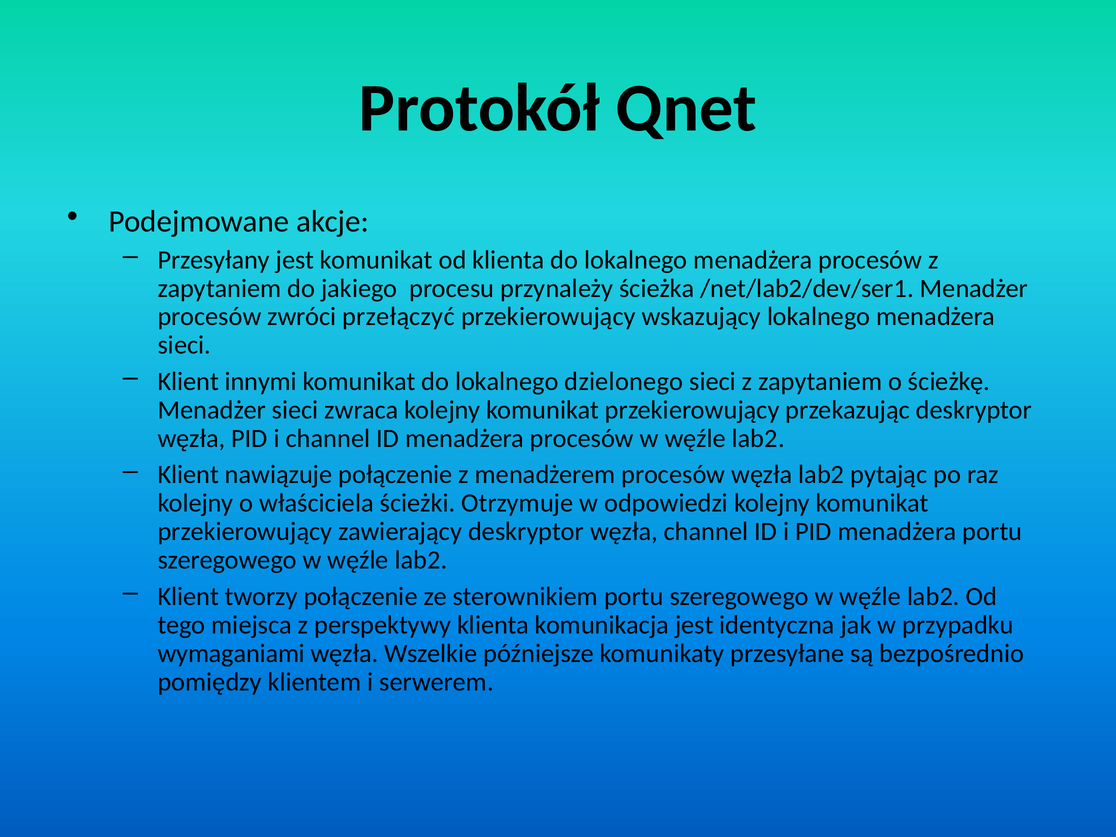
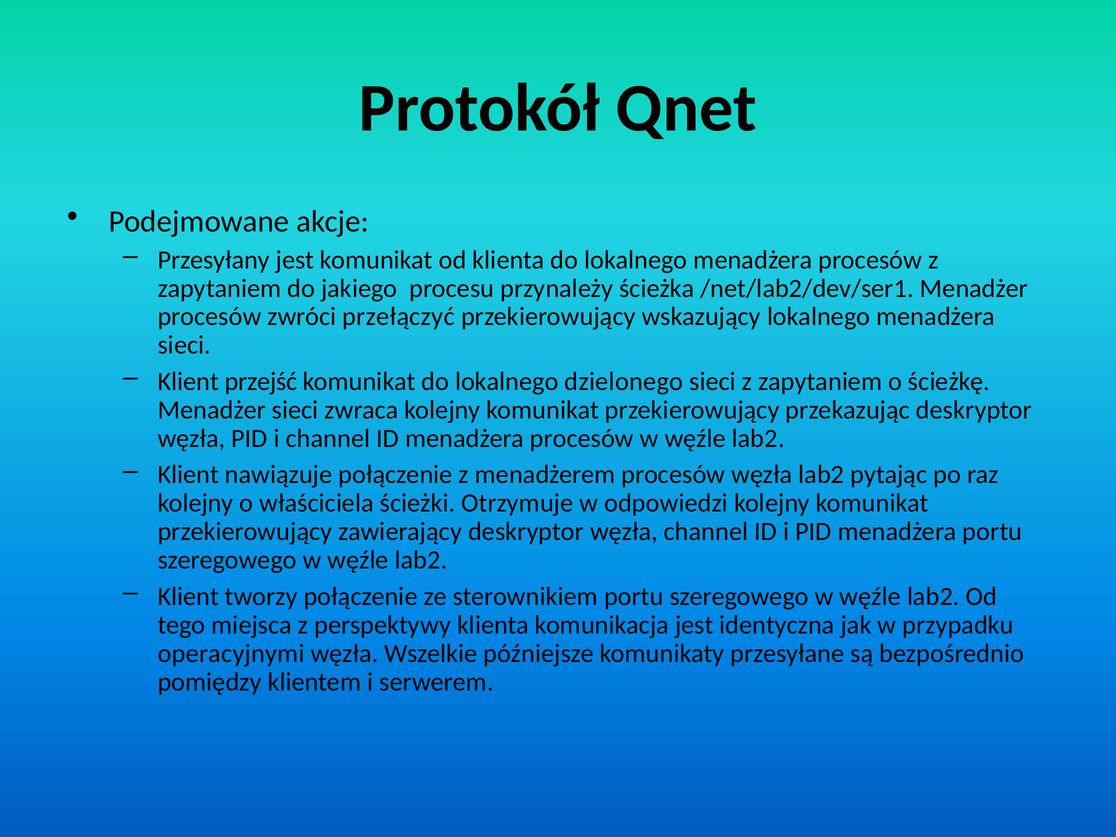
innymi: innymi -> przejść (261, 382)
wymaganiami: wymaganiami -> operacyjnymi (231, 653)
